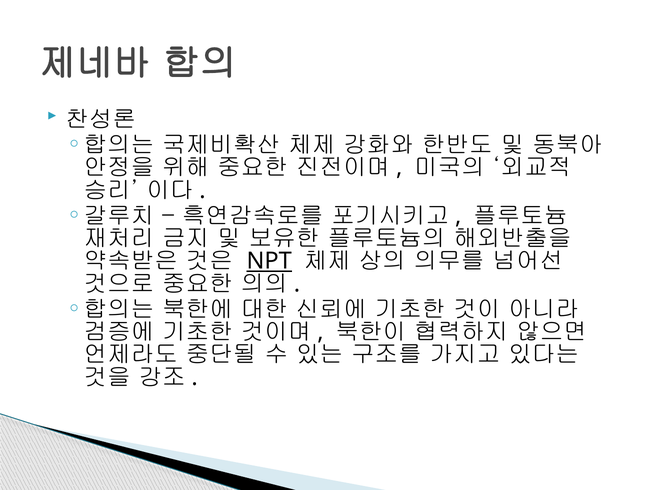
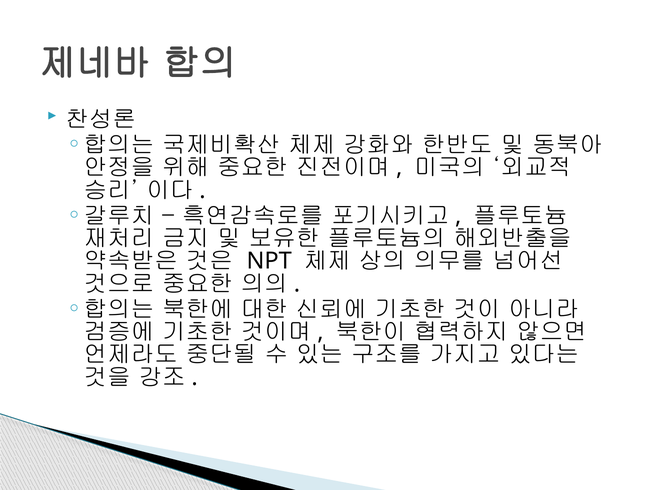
NPT underline: present -> none (269, 261)
